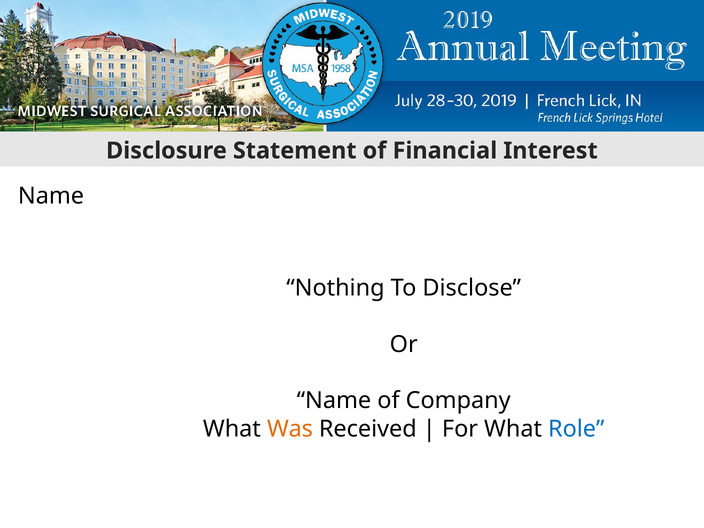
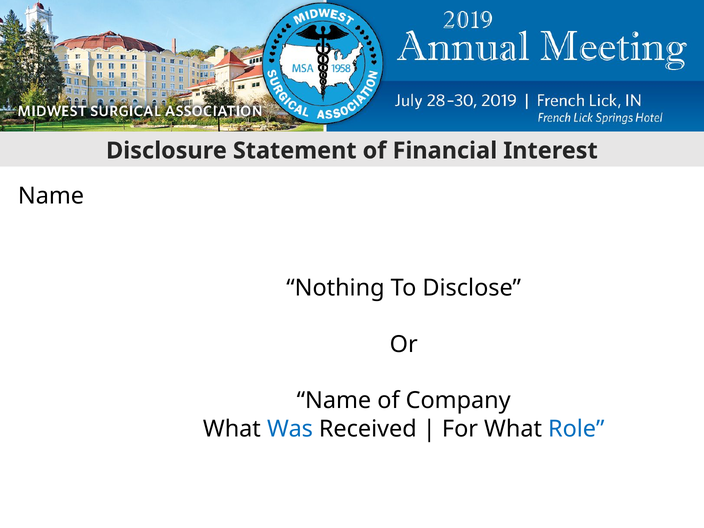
Was colour: orange -> blue (290, 429)
